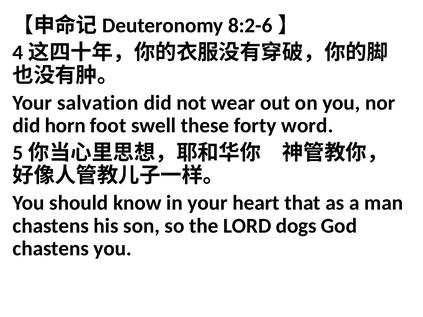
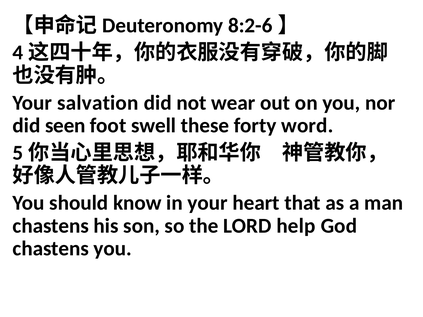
horn: horn -> seen (65, 126)
dogs: dogs -> help (296, 226)
